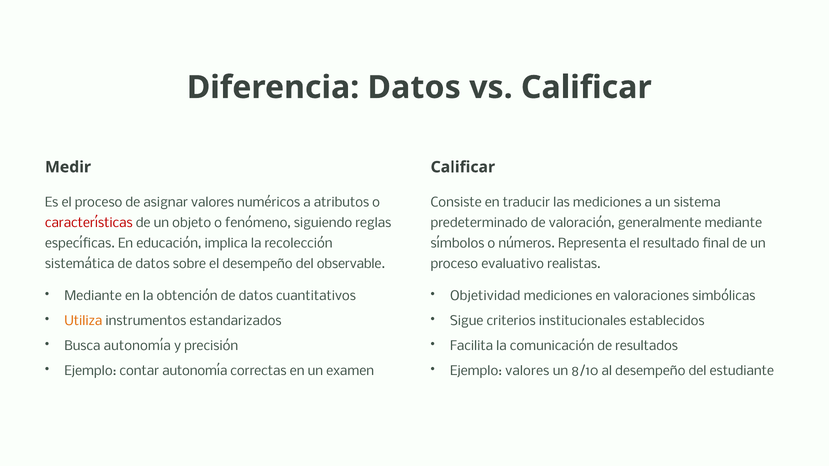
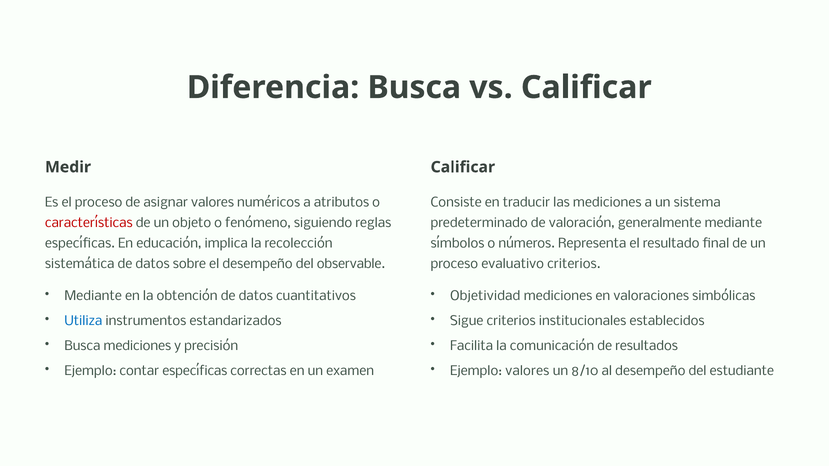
Diferencia Datos: Datos -> Busca (414, 88)
evaluativo realistas: realistas -> criterios (574, 264)
Utiliza colour: orange -> blue (83, 321)
Busca autonomía: autonomía -> mediciones (137, 346)
contar autonomía: autonomía -> específicas (195, 372)
